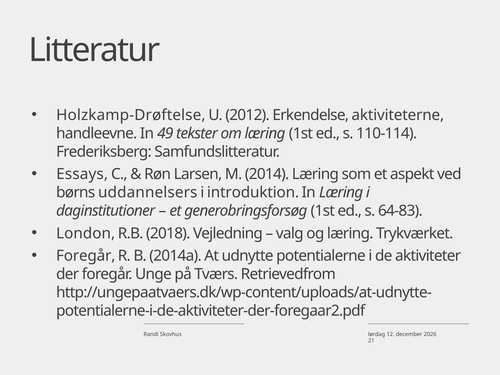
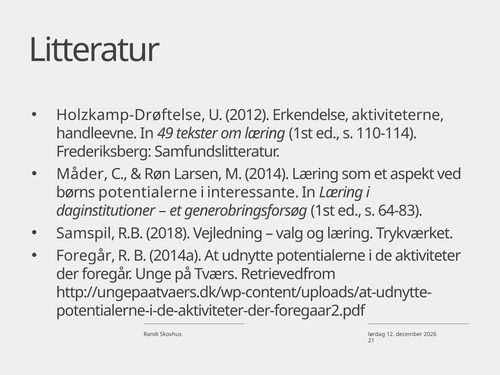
Essays: Essays -> Måder (82, 174)
børns uddannelsers: uddannelsers -> potentialerne (148, 192)
introduktion: introduktion -> interessante (253, 192)
London: London -> Samspil (86, 233)
